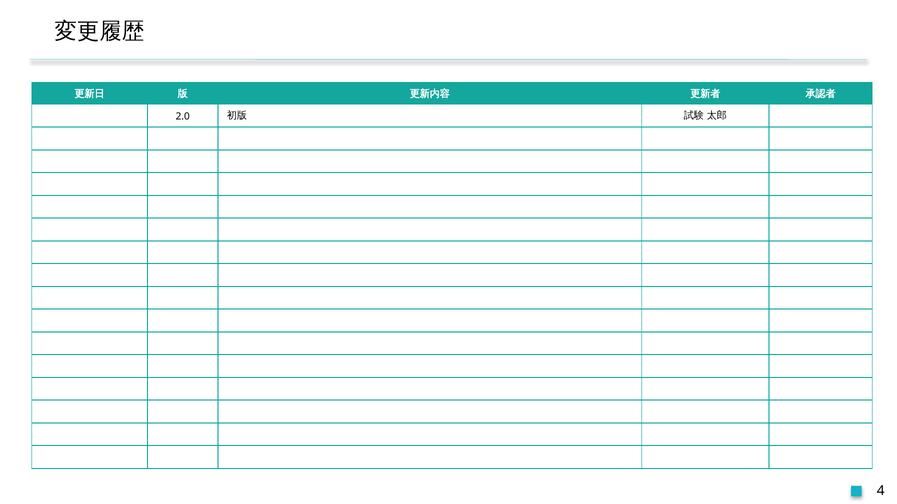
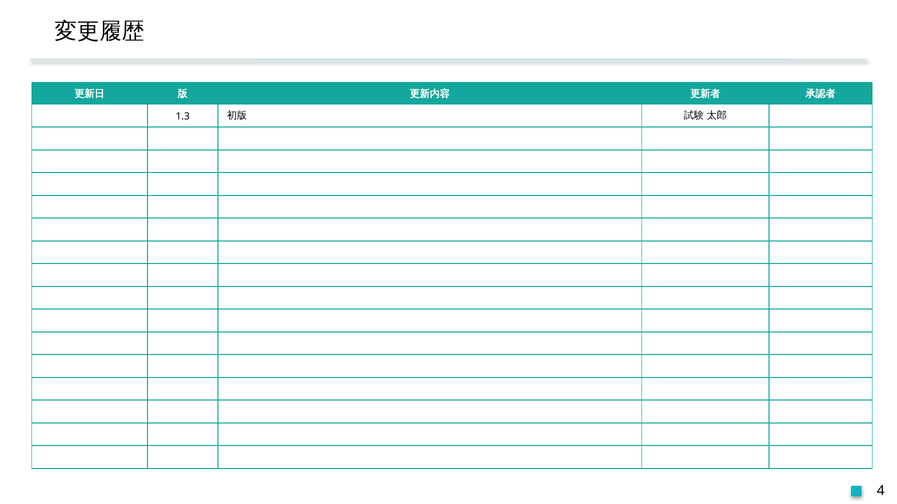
2.0: 2.0 -> 1.3 (183, 116)
